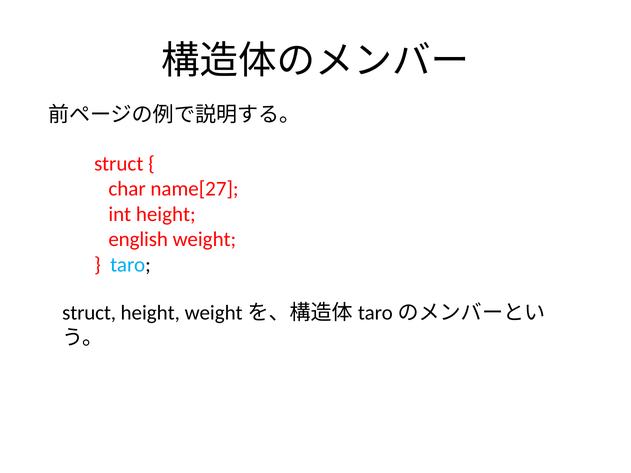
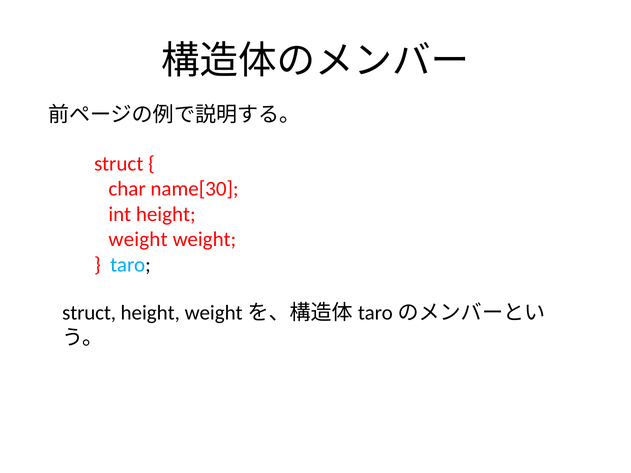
name[27: name[27 -> name[30 (195, 189)
english: english -> weight (138, 240)
